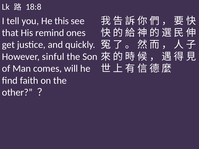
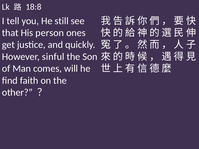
this: this -> still (62, 21)
remind: remind -> person (50, 33)
